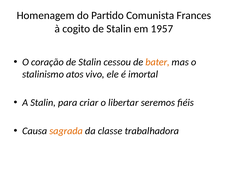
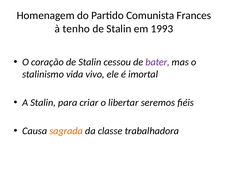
cogito: cogito -> tenho (76, 29)
1957: 1957 -> 1993 (162, 29)
bater colour: orange -> purple (158, 62)
atos: atos -> vida (75, 74)
